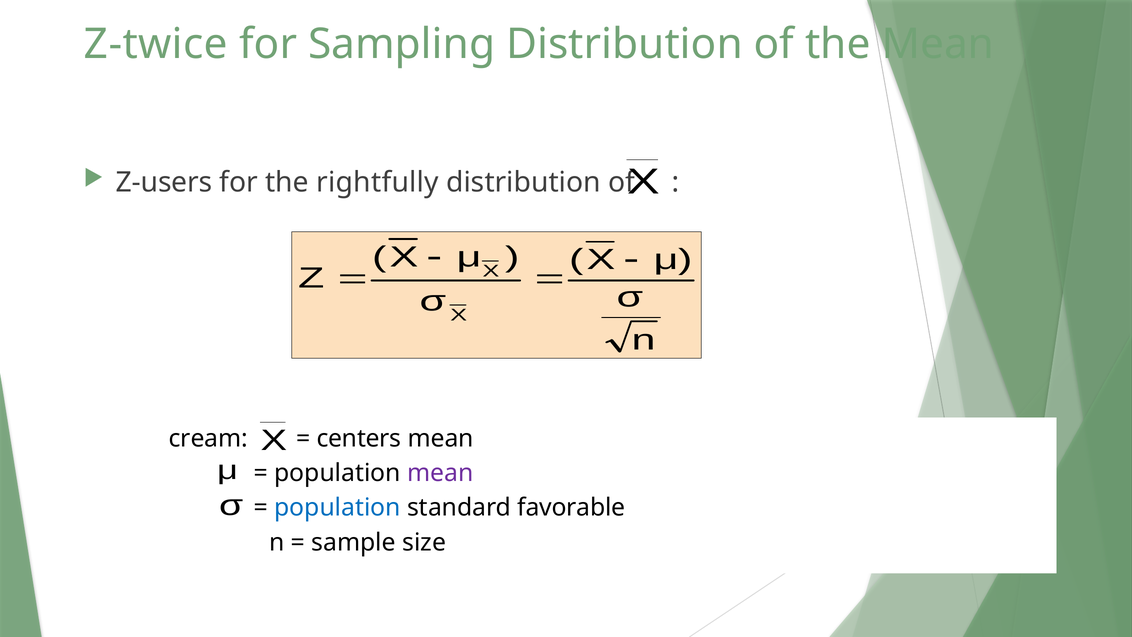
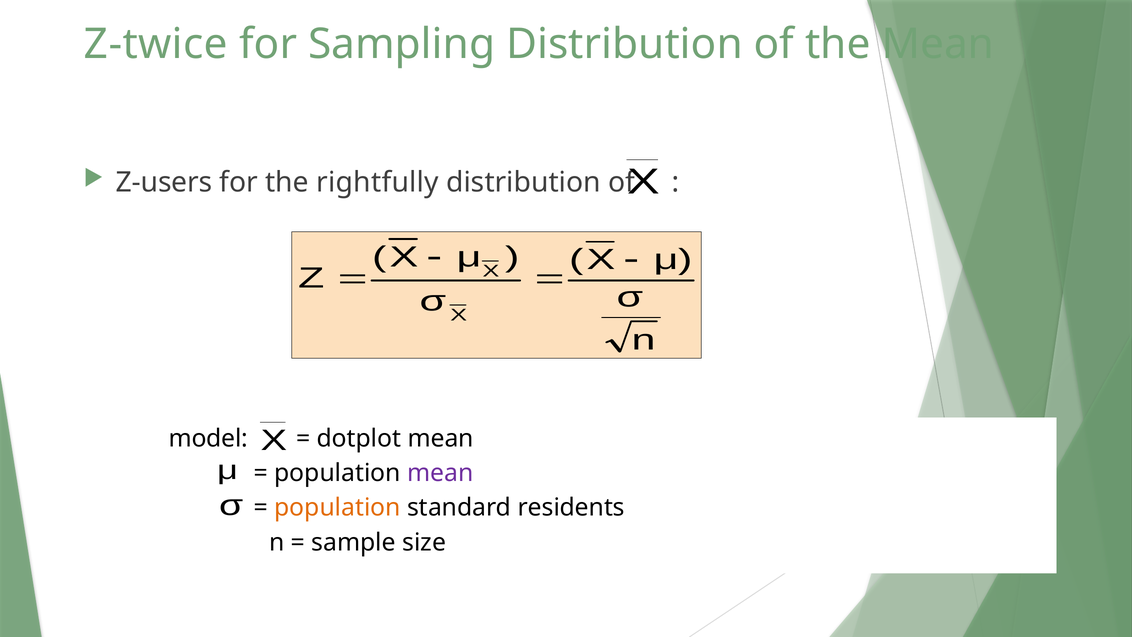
cream: cream -> model (208, 438)
centers: centers -> dotplot (359, 438)
population colour: blue -> orange (337, 508)
favorable: favorable -> residents (571, 508)
